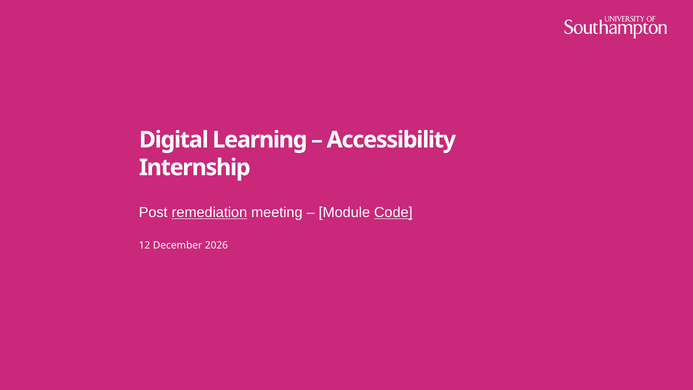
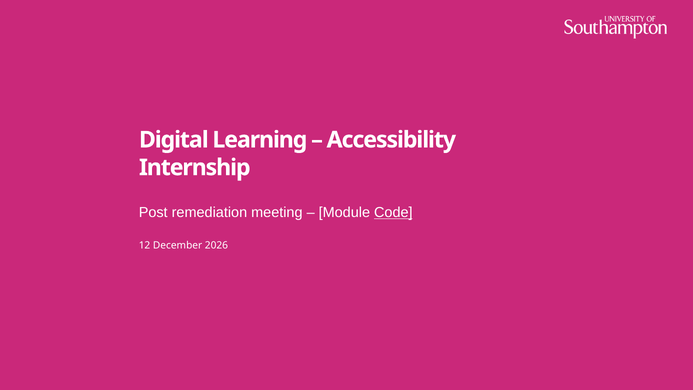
remediation underline: present -> none (209, 212)
